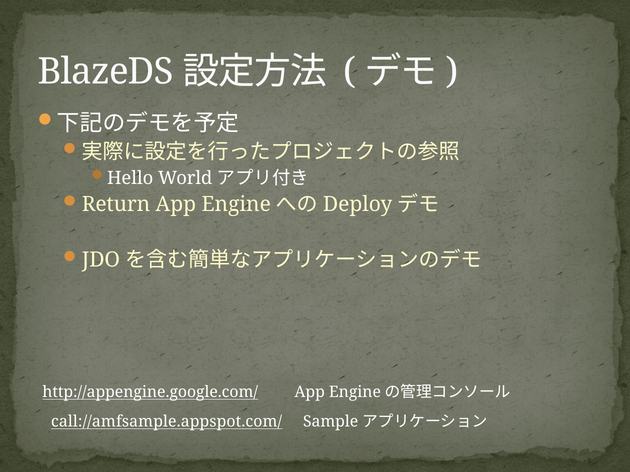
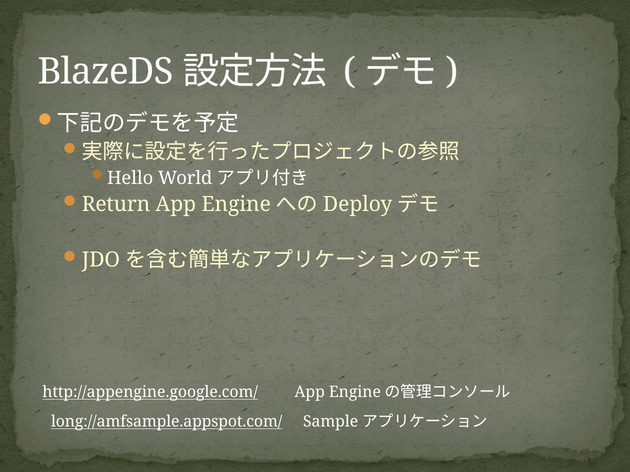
call://amfsample.appspot.com/: call://amfsample.appspot.com/ -> long://amfsample.appspot.com/ (167, 422)
